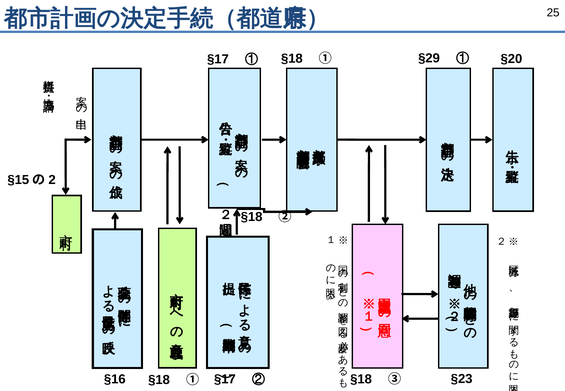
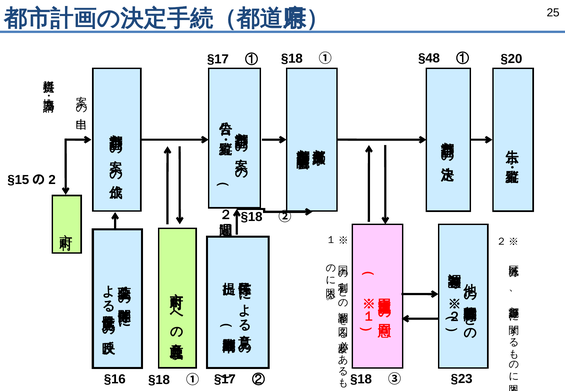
§29: §29 -> §48 (429, 58)
